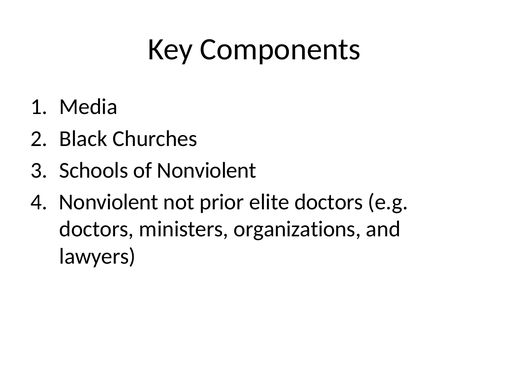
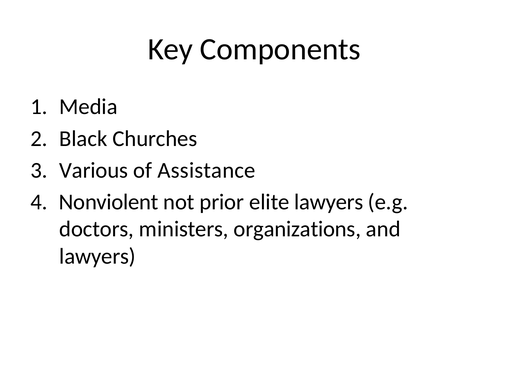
Schools: Schools -> Various (94, 170)
of Nonviolent: Nonviolent -> Assistance (207, 170)
elite doctors: doctors -> lawyers (329, 202)
